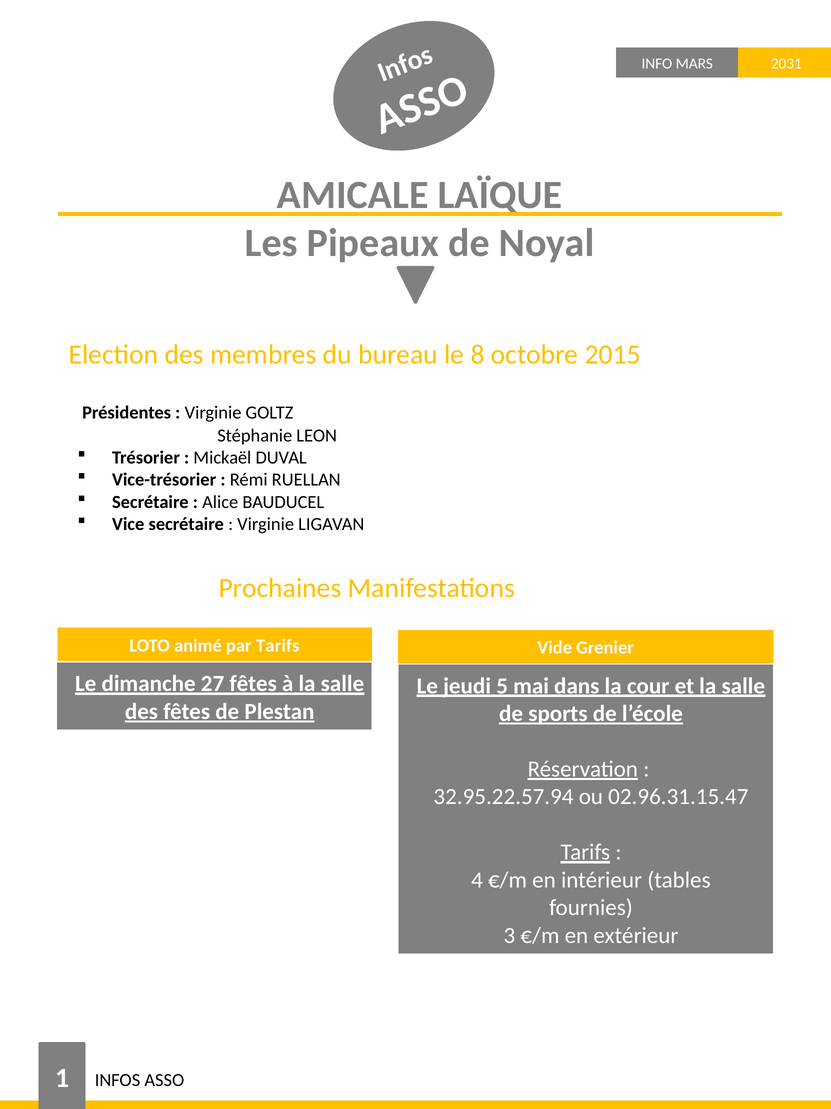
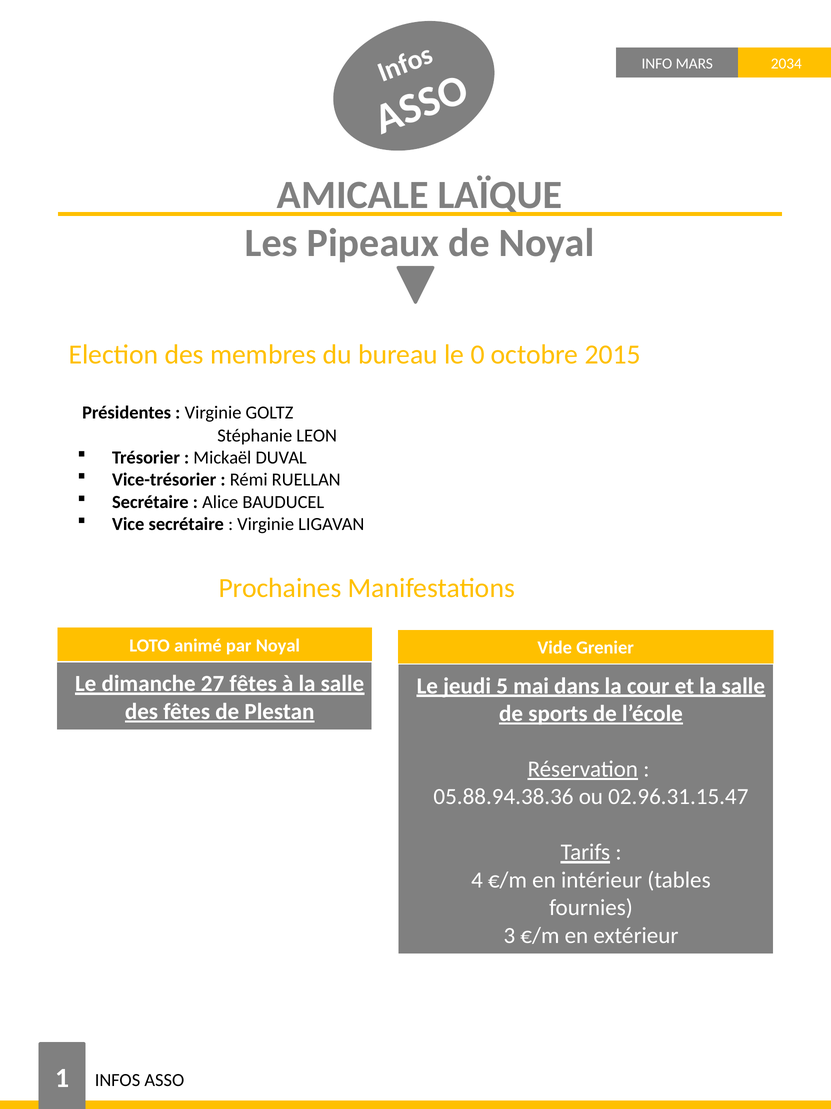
2031: 2031 -> 2034 (786, 64)
8: 8 -> 0 (478, 354)
par Tarifs: Tarifs -> Noyal (278, 645)
32.95.22.57.94: 32.95.22.57.94 -> 05.88.94.38.36 (504, 796)
